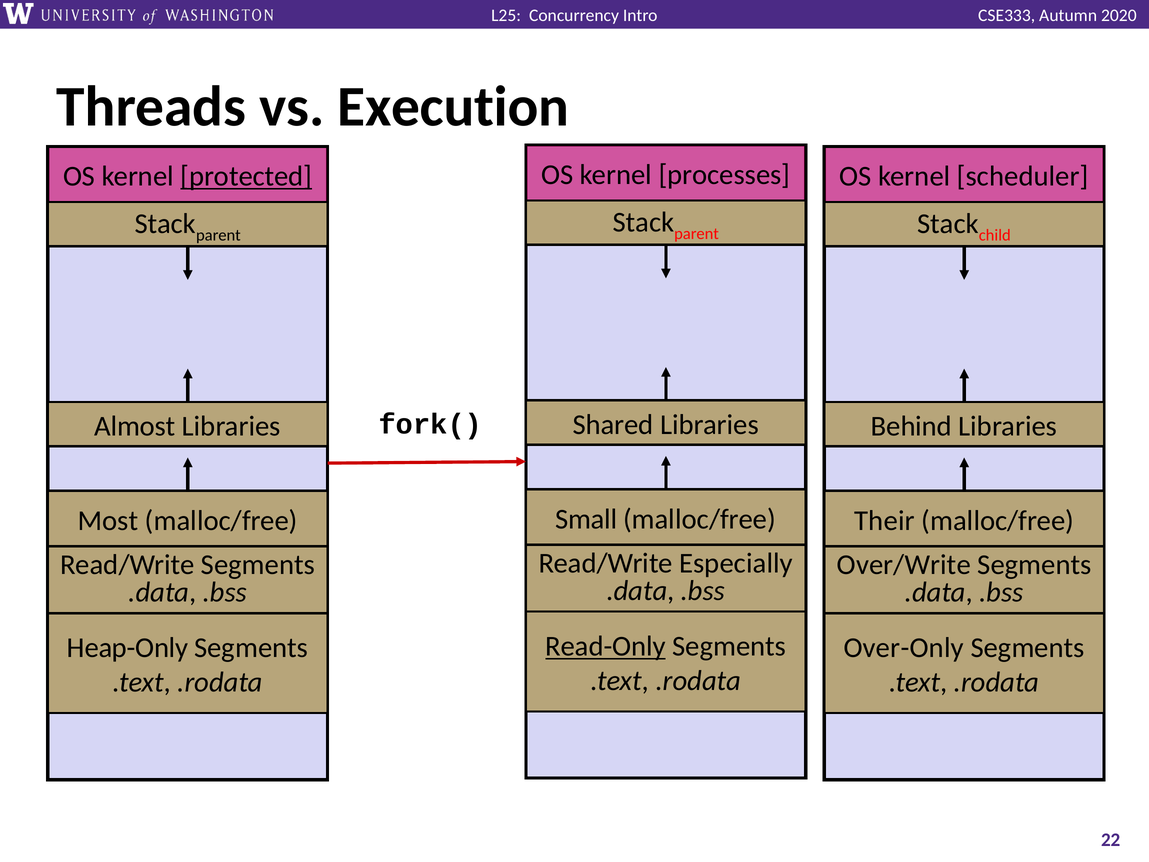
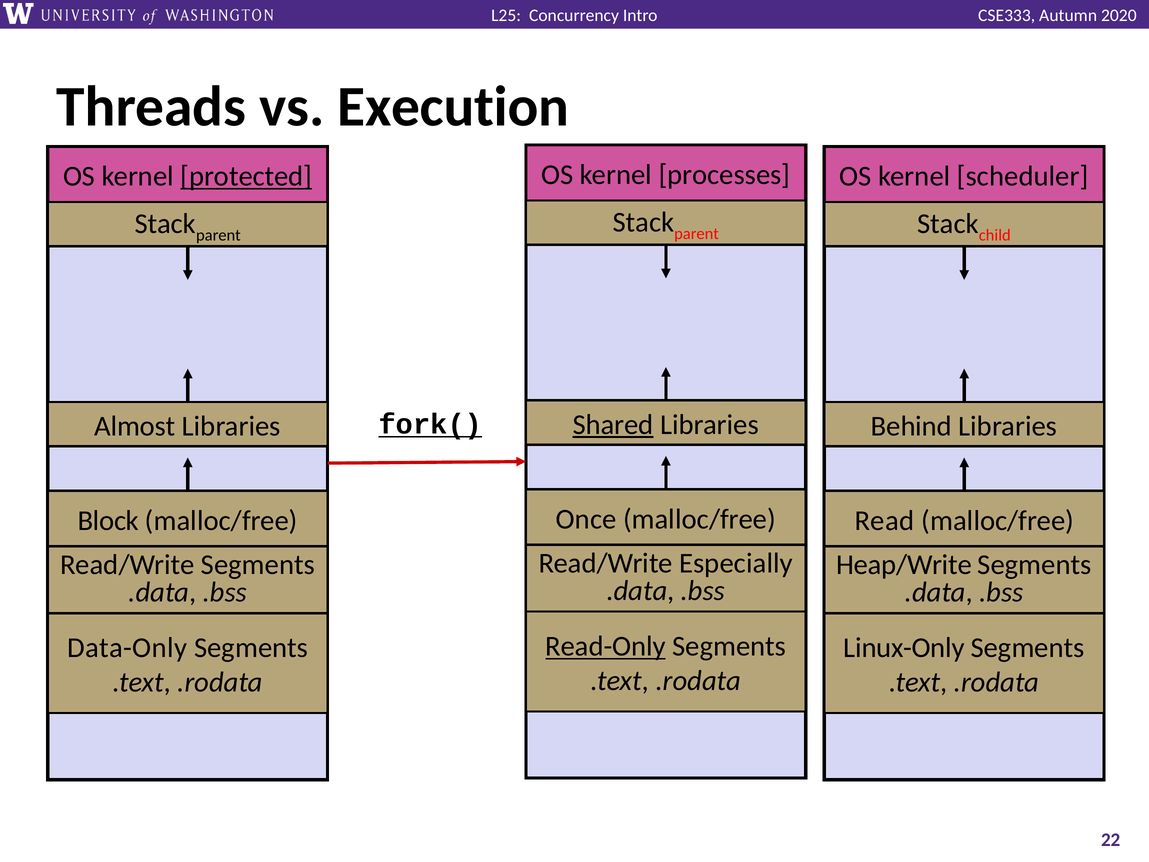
Shared underline: none -> present (613, 425)
fork( underline: none -> present (430, 424)
Small: Small -> Once (586, 519)
Most: Most -> Block (108, 521)
Their: Their -> Read (884, 521)
Over/Write: Over/Write -> Heap/Write (904, 565)
Heap-Only: Heap-Only -> Data-Only (127, 648)
Over-Only: Over-Only -> Linux-Only (904, 648)
